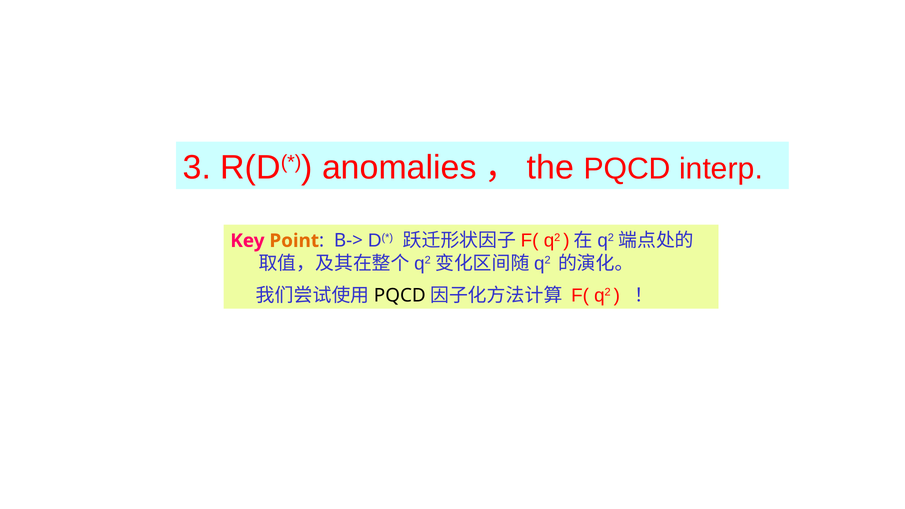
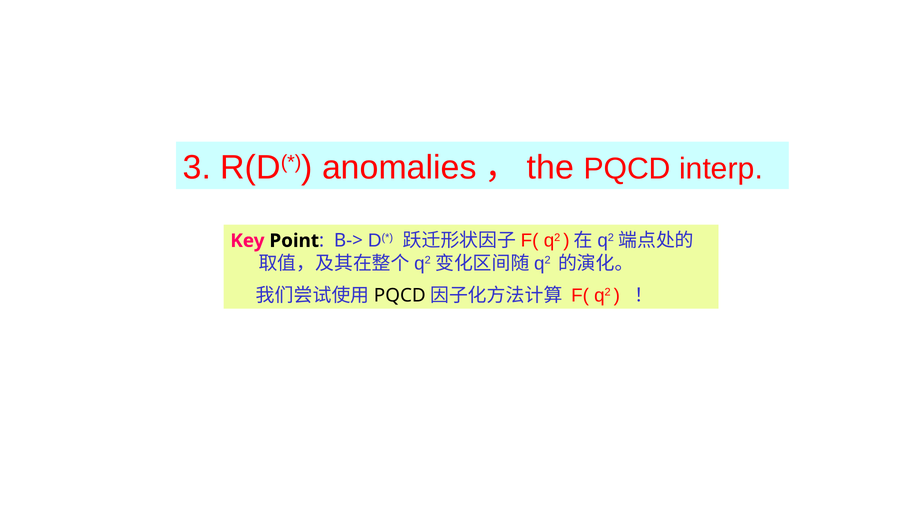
Point colour: orange -> black (294, 241)
